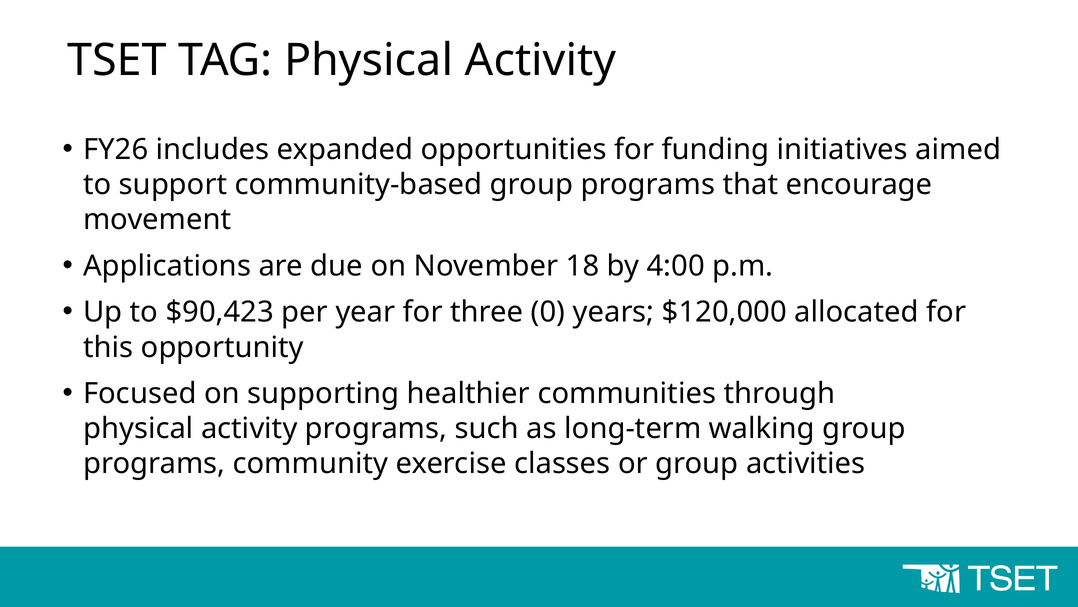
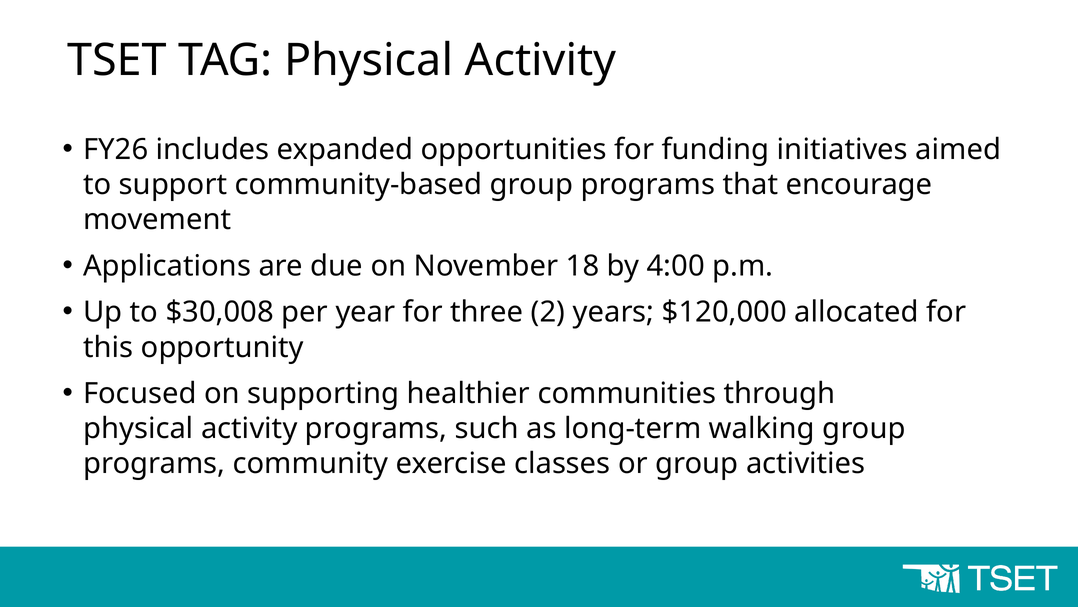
$90,423: $90,423 -> $30,008 (220, 312)
0: 0 -> 2 (548, 312)
